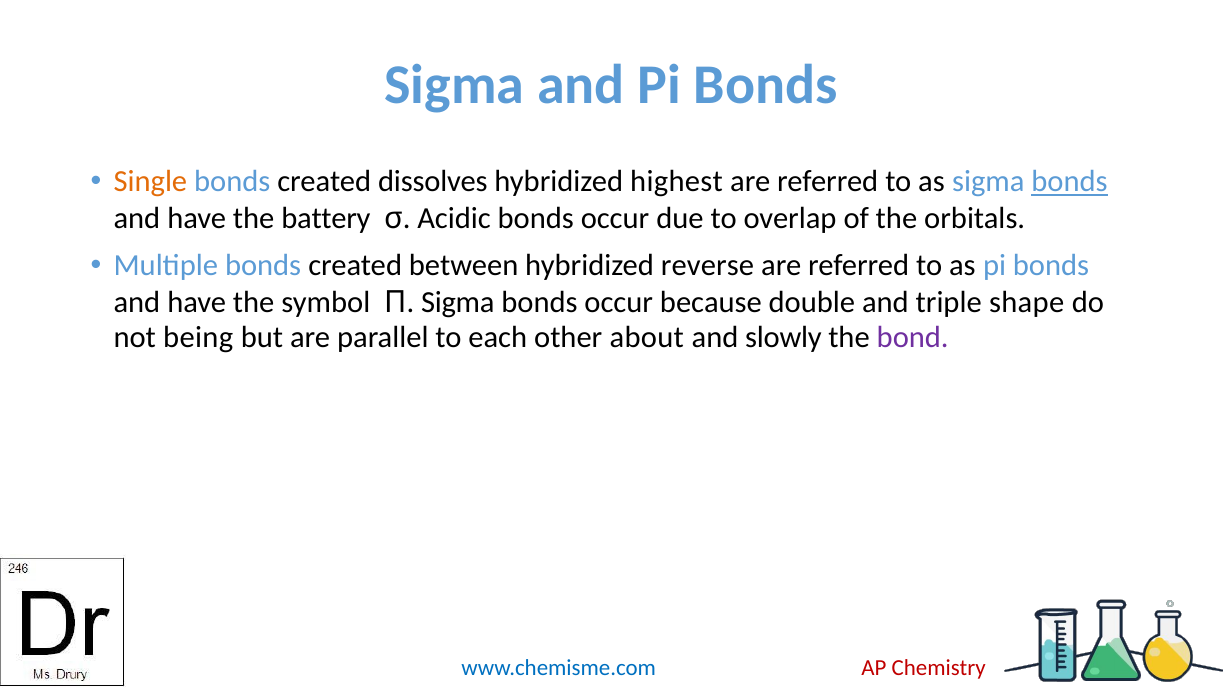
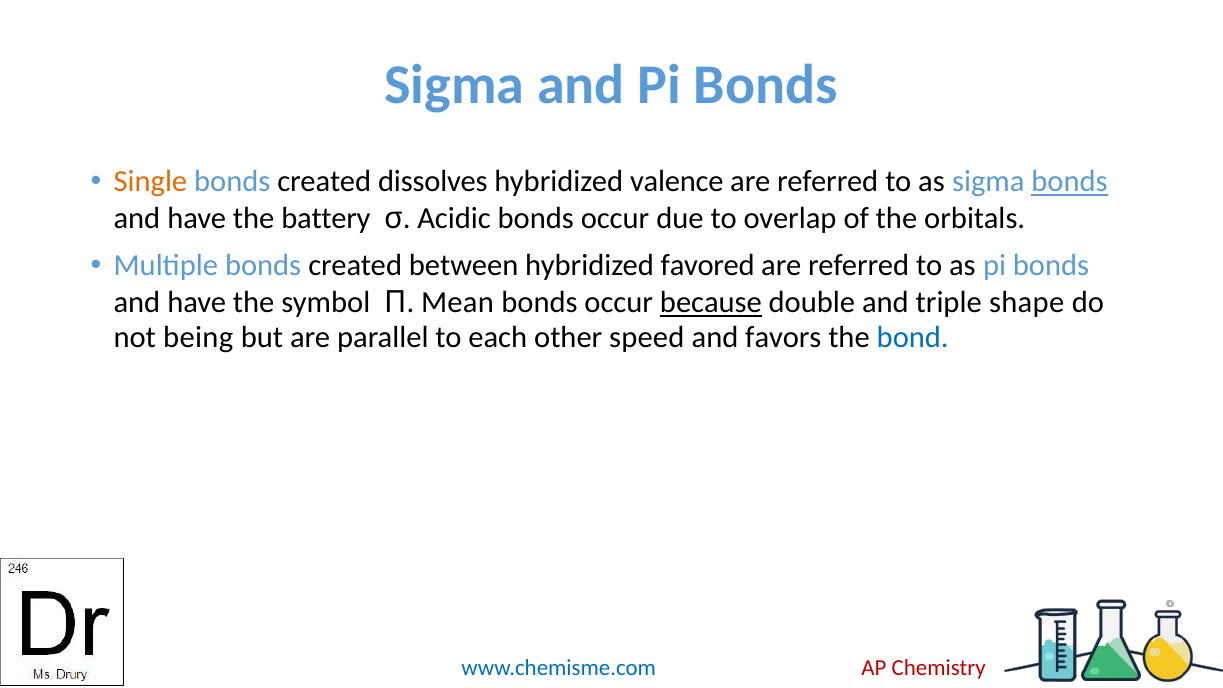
highest: highest -> valence (677, 182)
reverse: reverse -> favored (708, 266)
Sigma: Sigma -> Mean (458, 303)
because underline: none -> present (711, 303)
about: about -> speed (647, 337)
slowly: slowly -> favors (783, 337)
bond colour: purple -> blue (913, 337)
